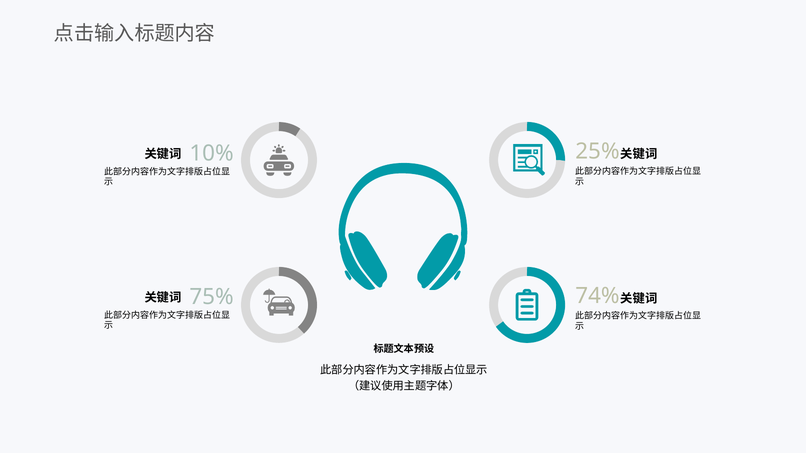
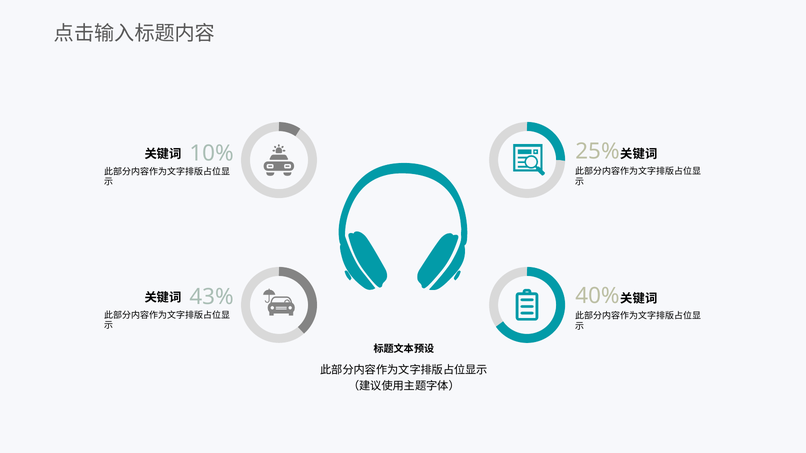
74%: 74% -> 40% (597, 296)
75%: 75% -> 43% (212, 297)
